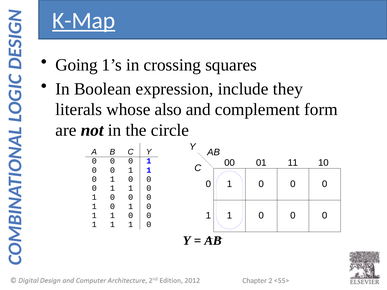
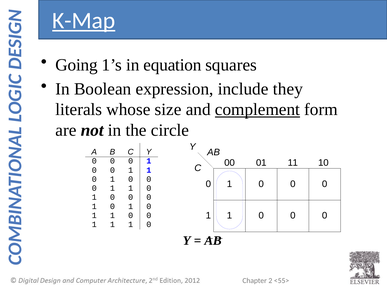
crossing: crossing -> equation (172, 65)
also: also -> size (168, 110)
complement underline: none -> present (257, 110)
